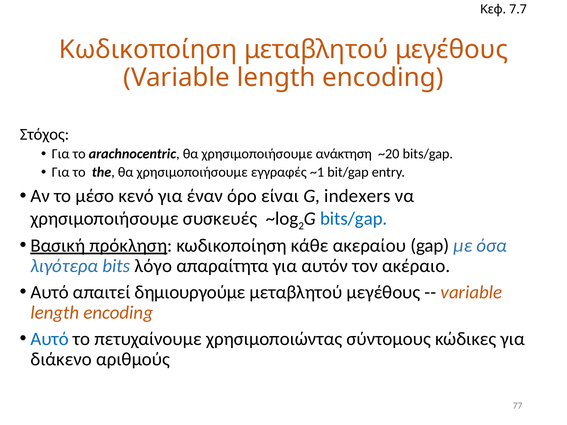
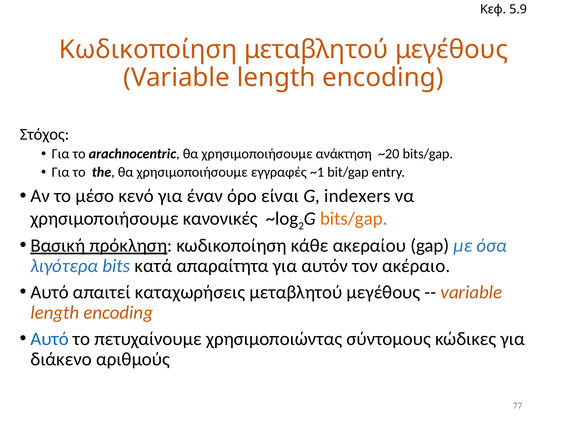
7.7: 7.7 -> 5.9 (518, 9)
συσκευές: συσκευές -> κανονικές (220, 219)
bits/gap colour: blue -> orange (354, 219)
λόγο: λόγο -> κατά (153, 266)
δημιουργούμε: δημιουργούμε -> καταχωρήσεις (190, 292)
